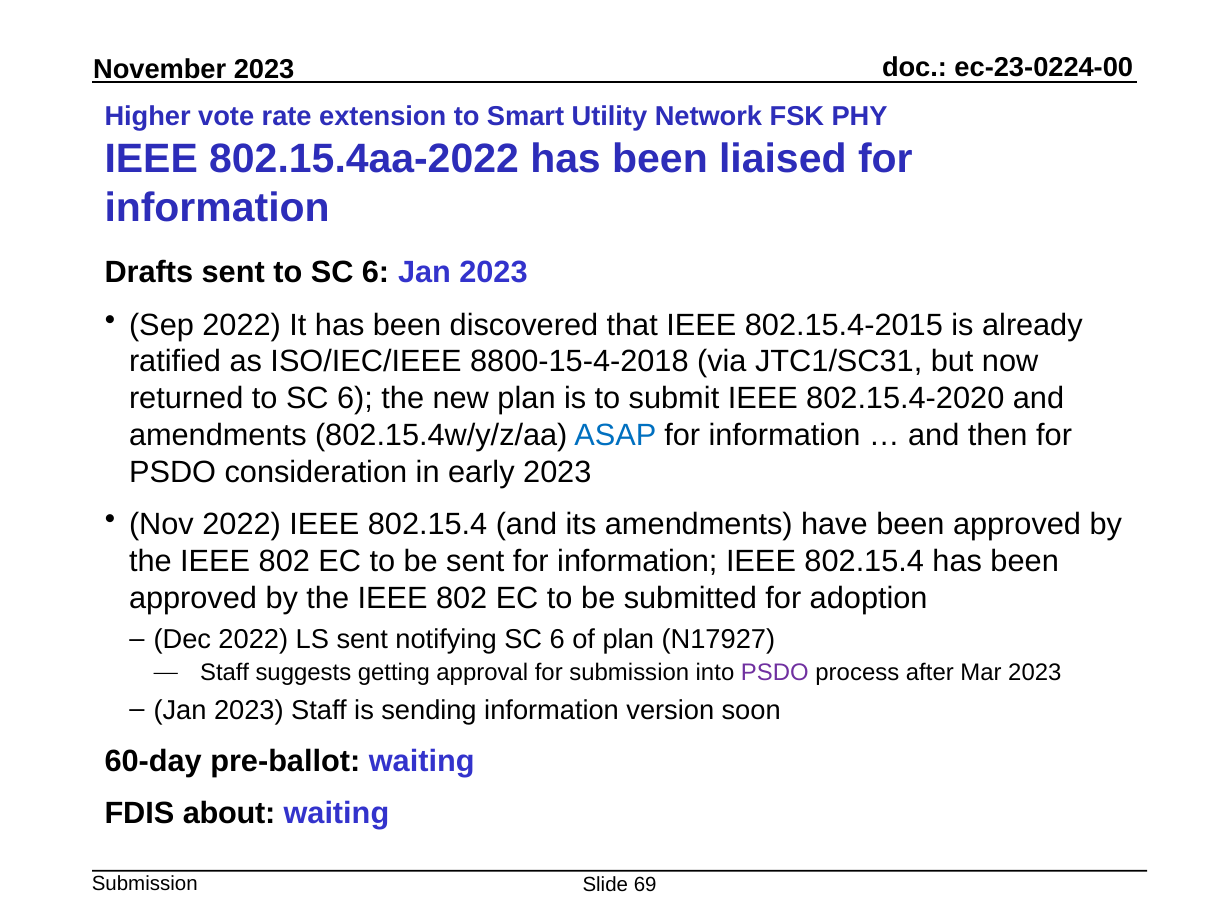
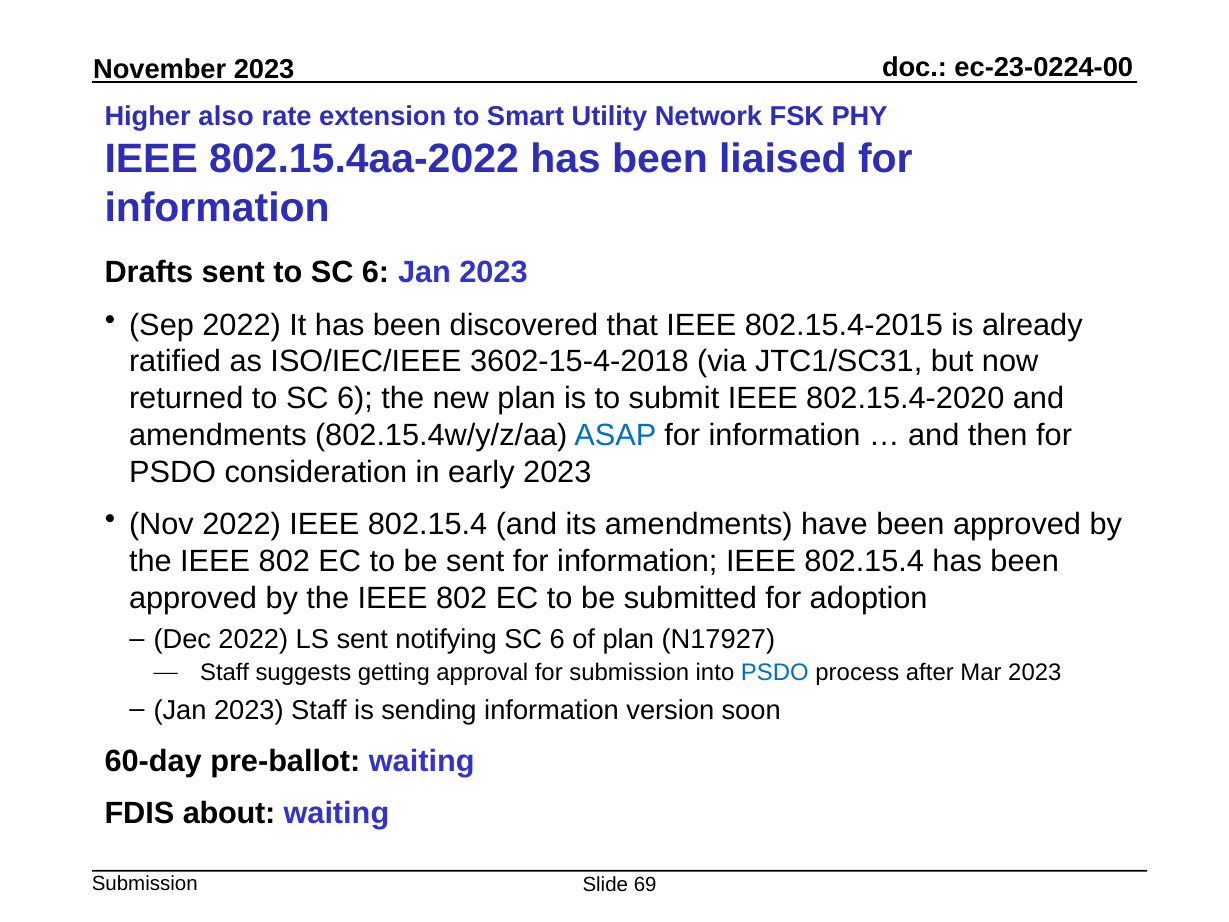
vote: vote -> also (226, 117)
8800-15-4-2018: 8800-15-4-2018 -> 3602-15-4-2018 (579, 362)
PSDO colour: purple -> blue (775, 673)
